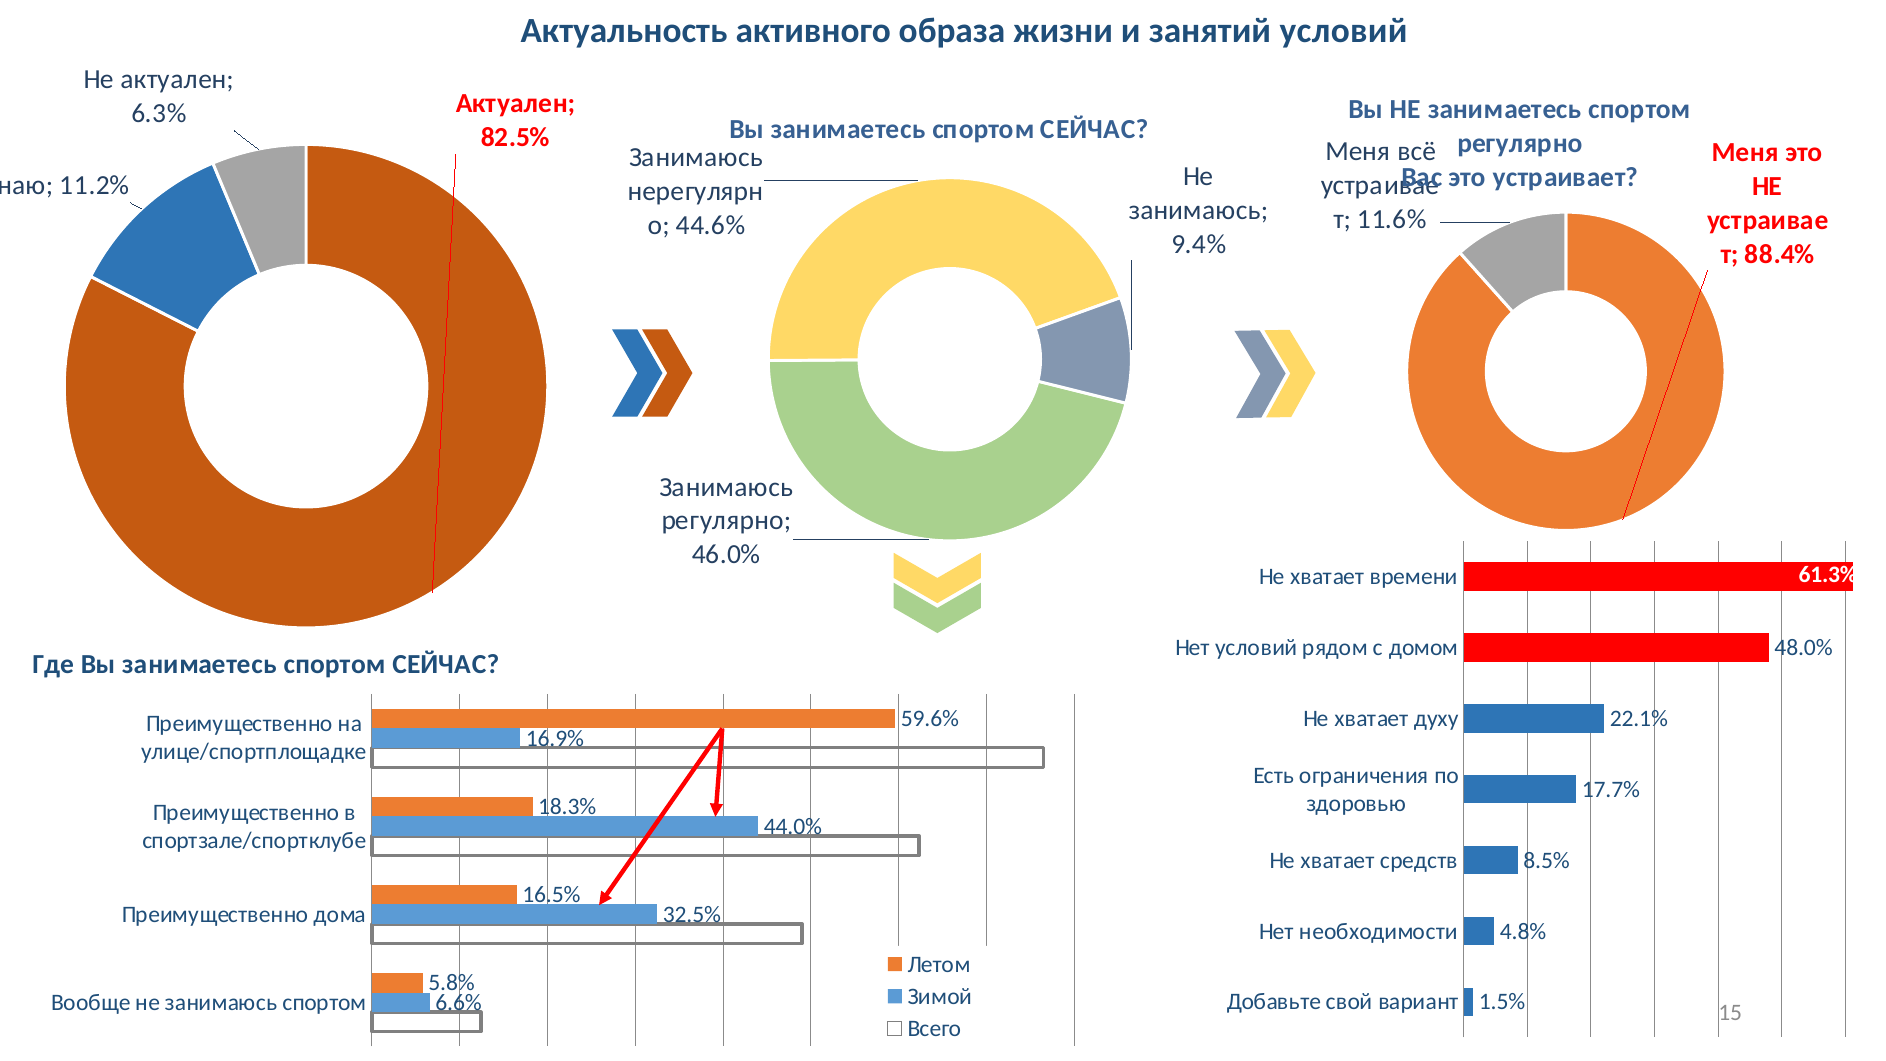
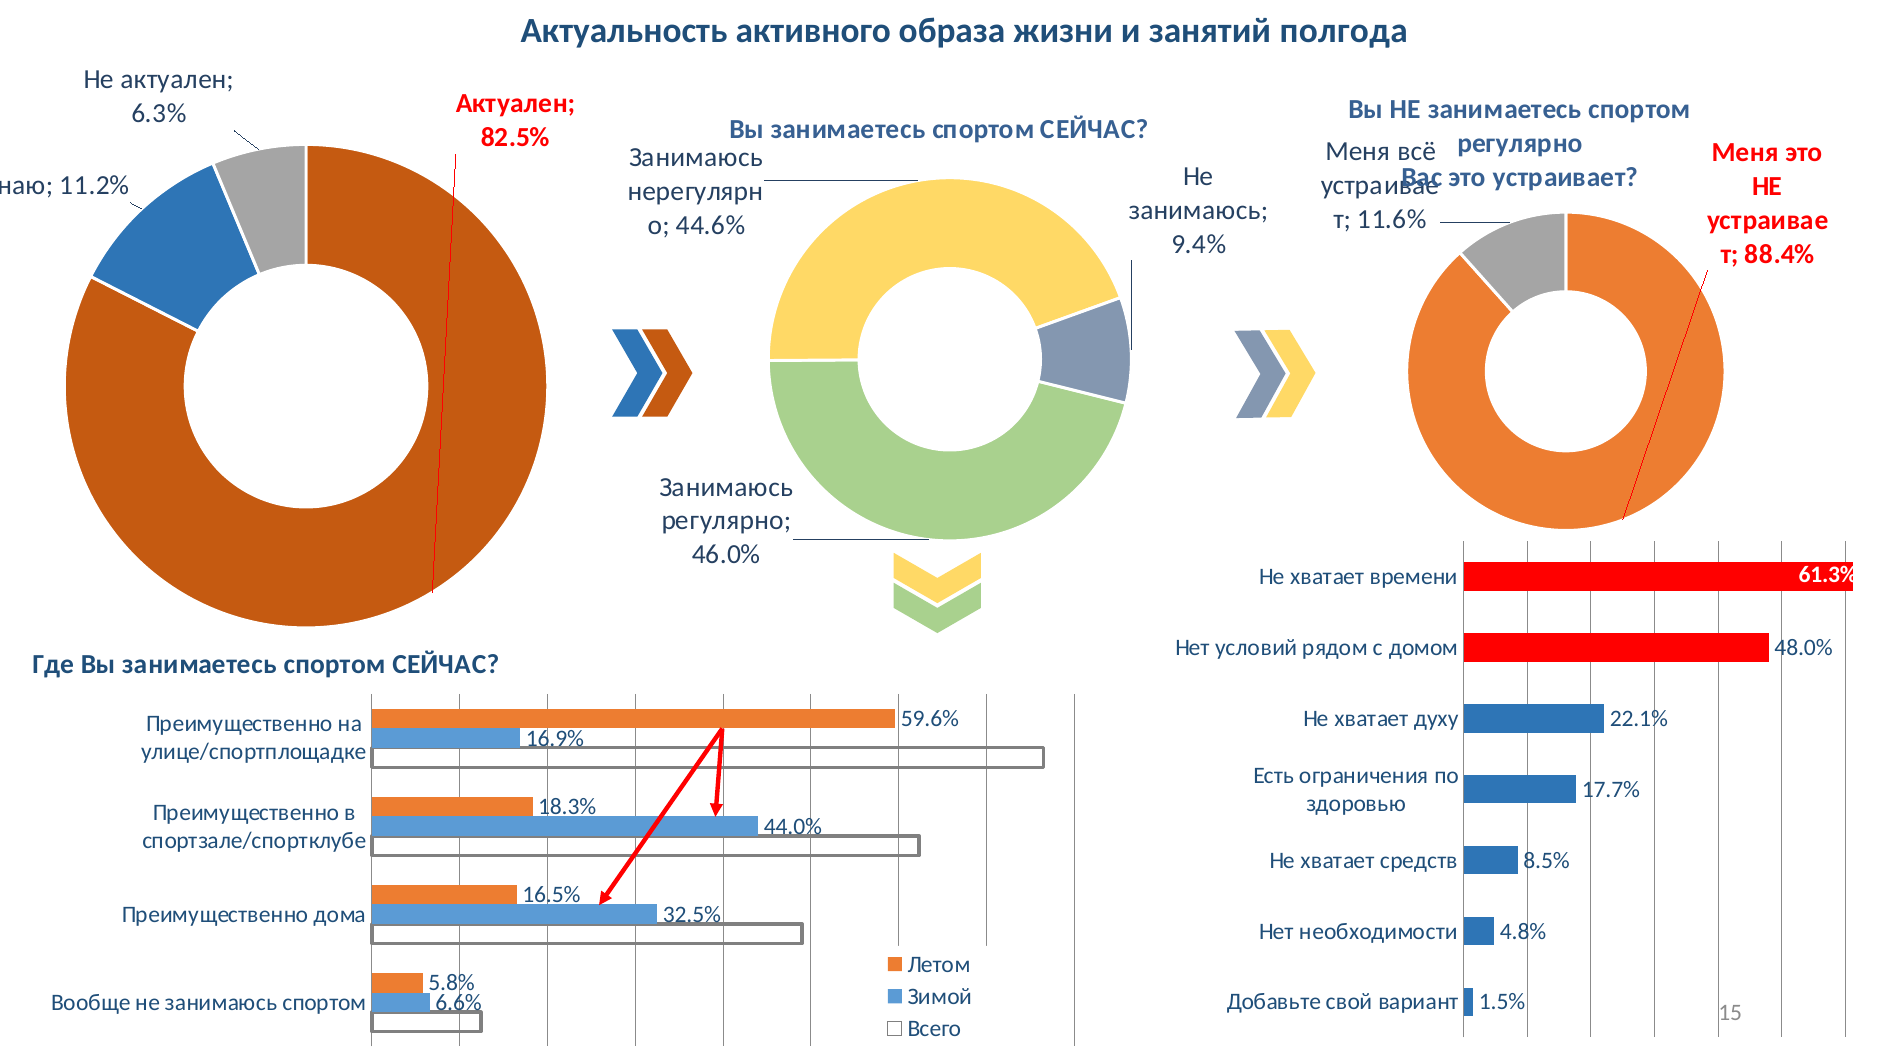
занятий условий: условий -> полгода (1344, 31)
